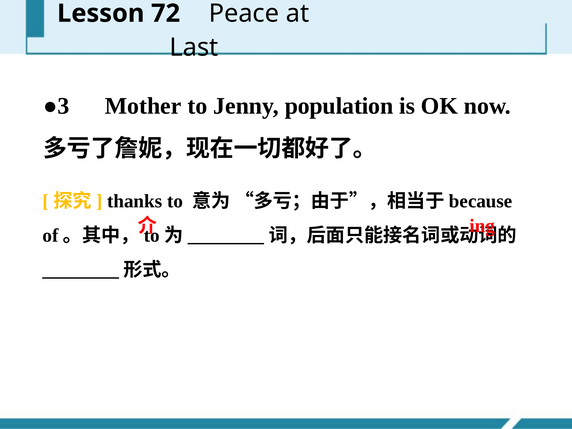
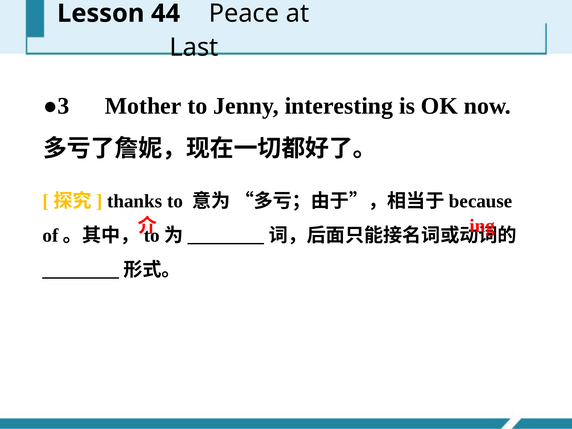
72: 72 -> 44 (166, 13)
population: population -> interesting (339, 106)
